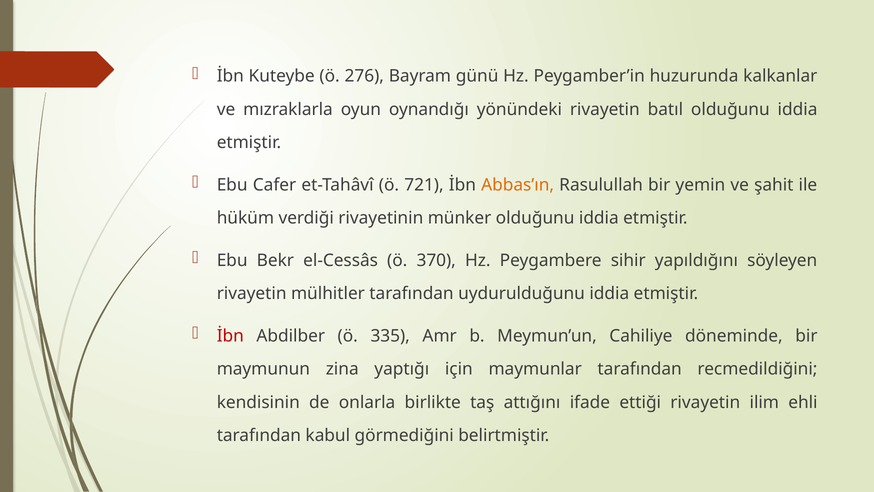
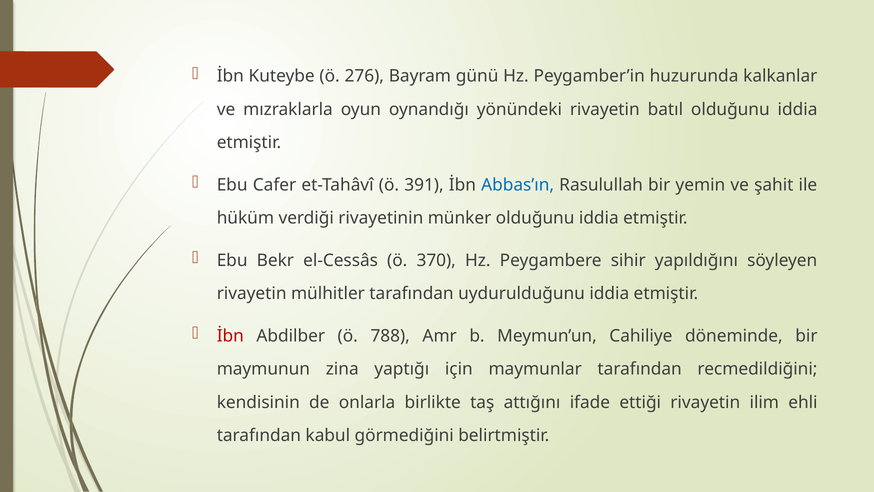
721: 721 -> 391 (424, 185)
Abbas’ın colour: orange -> blue (518, 185)
335: 335 -> 788 (390, 336)
